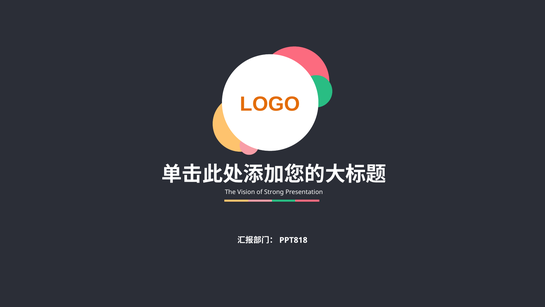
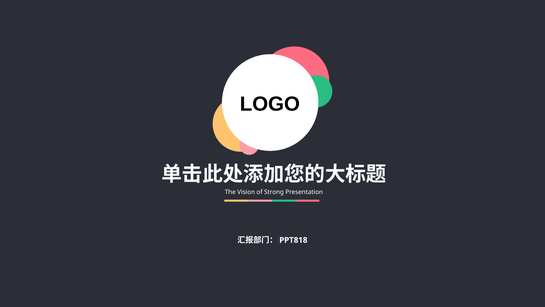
LOGO colour: orange -> black (270, 104)
